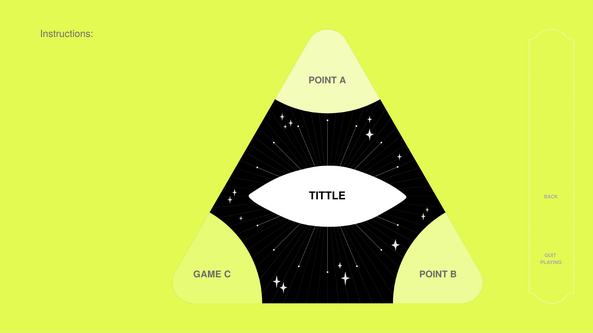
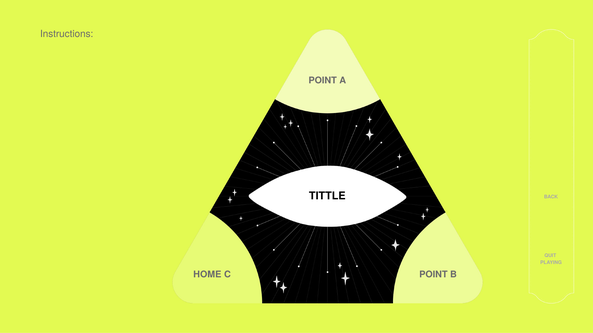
GAME: GAME -> HOME (207, 275)
